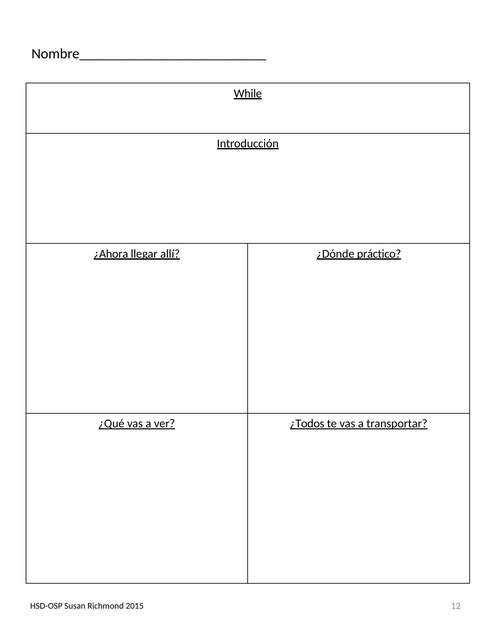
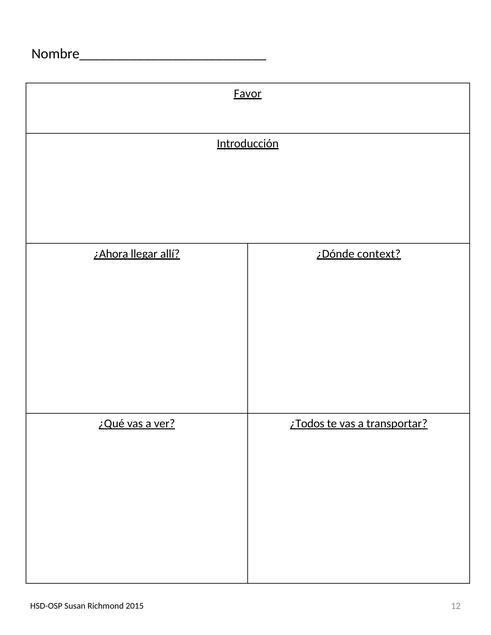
While: While -> Favor (248, 94)
práctico: práctico -> context (379, 254)
